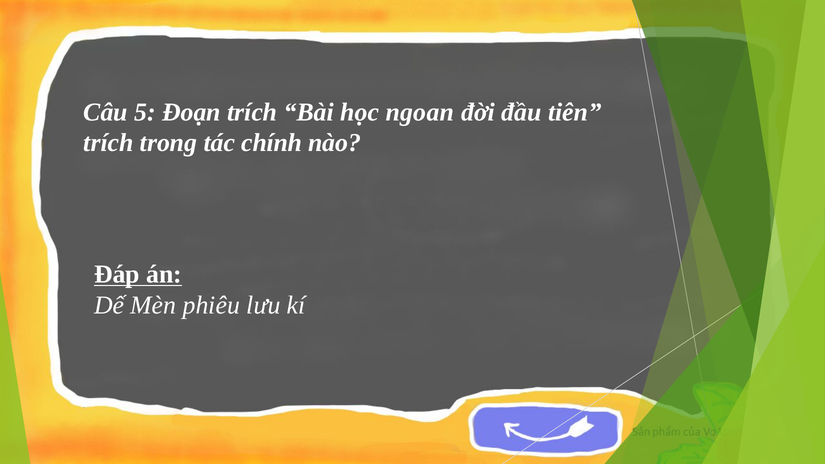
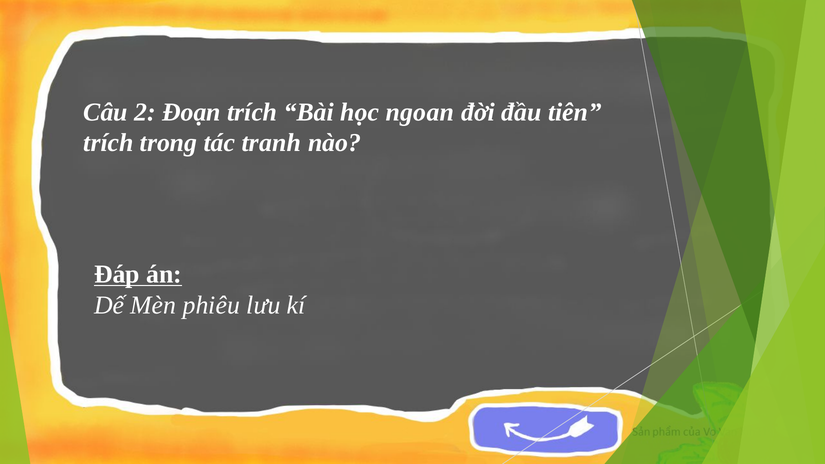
5: 5 -> 2 (145, 112)
chính: chính -> tranh (271, 143)
